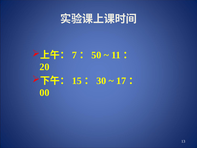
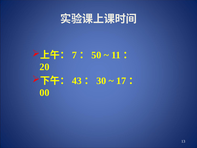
15: 15 -> 43 (77, 81)
